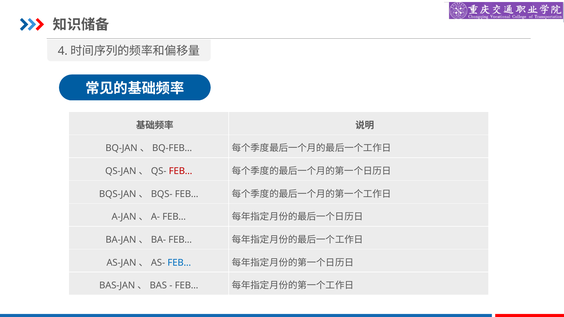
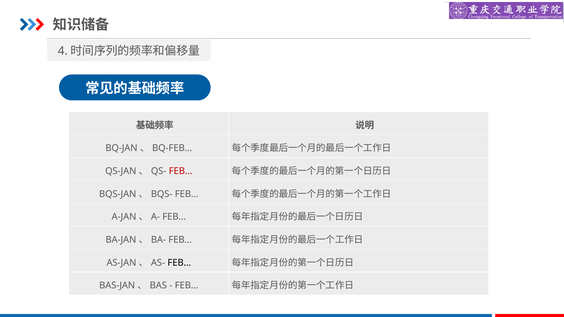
FEB… colour: blue -> black (179, 263)
